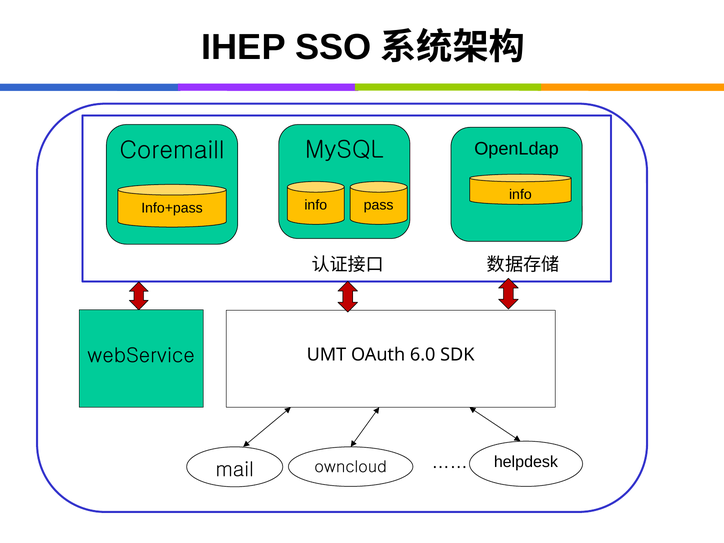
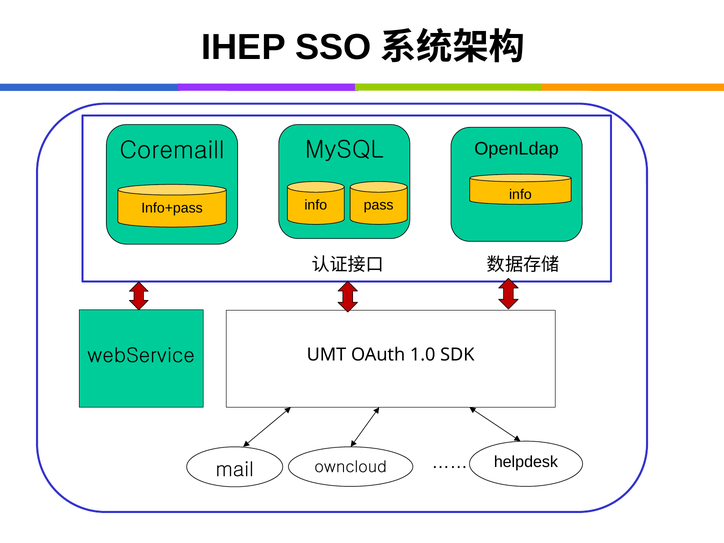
6.0: 6.0 -> 1.0 (423, 355)
